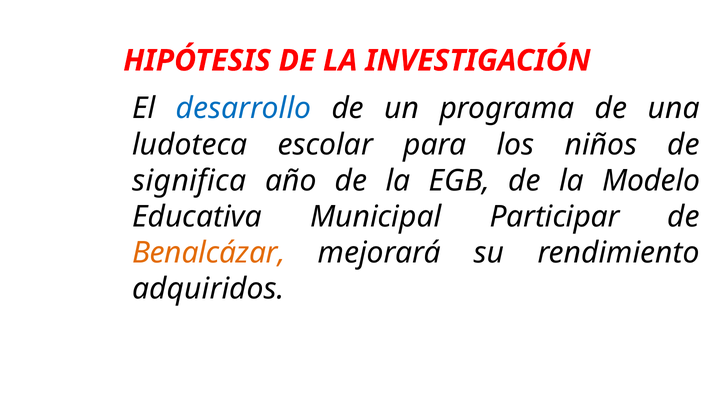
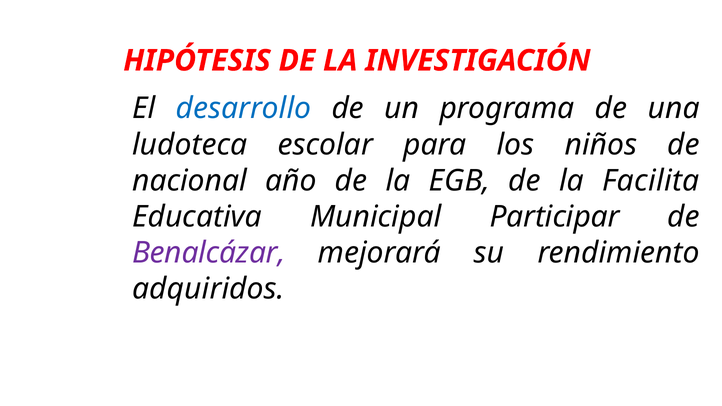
significa: significa -> nacional (190, 181)
Modelo: Modelo -> Facilita (651, 181)
Benalcázar colour: orange -> purple (209, 253)
